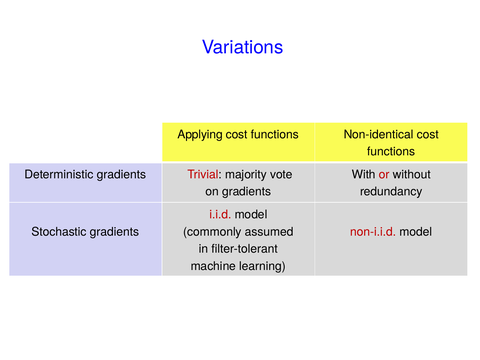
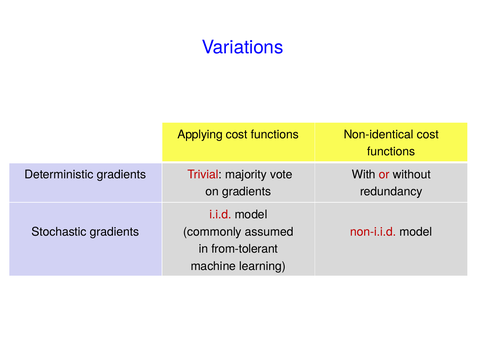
filter-tolerant: filter-tolerant -> from-tolerant (245, 249)
